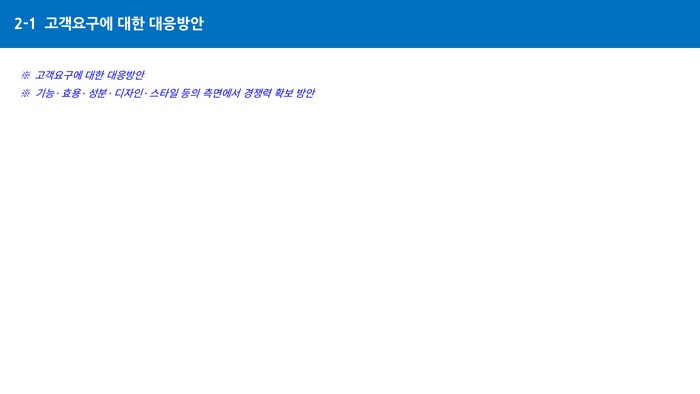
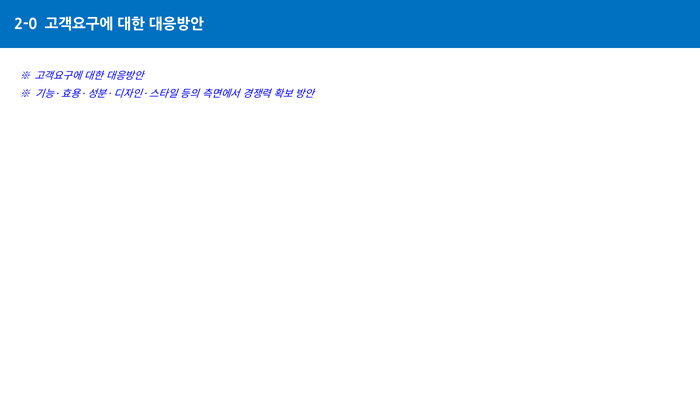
2-1: 2-1 -> 2-0 (26, 24)
